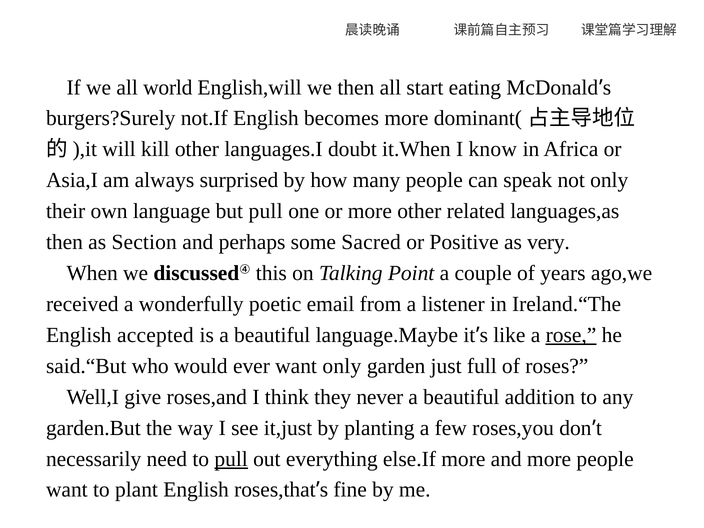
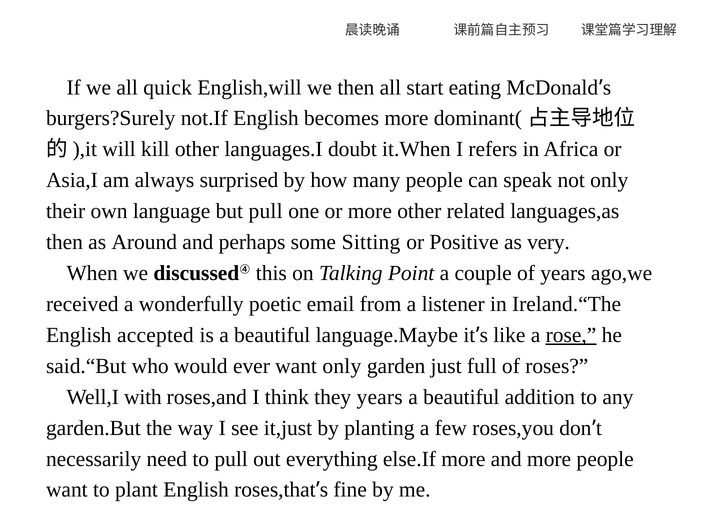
world: world -> quick (168, 87)
know: know -> refers (493, 149)
Section: Section -> Around (144, 242)
Sacred: Sacred -> Sitting (371, 242)
give: give -> with (143, 397)
they never: never -> years (380, 397)
pull underline: present -> none (231, 459)
